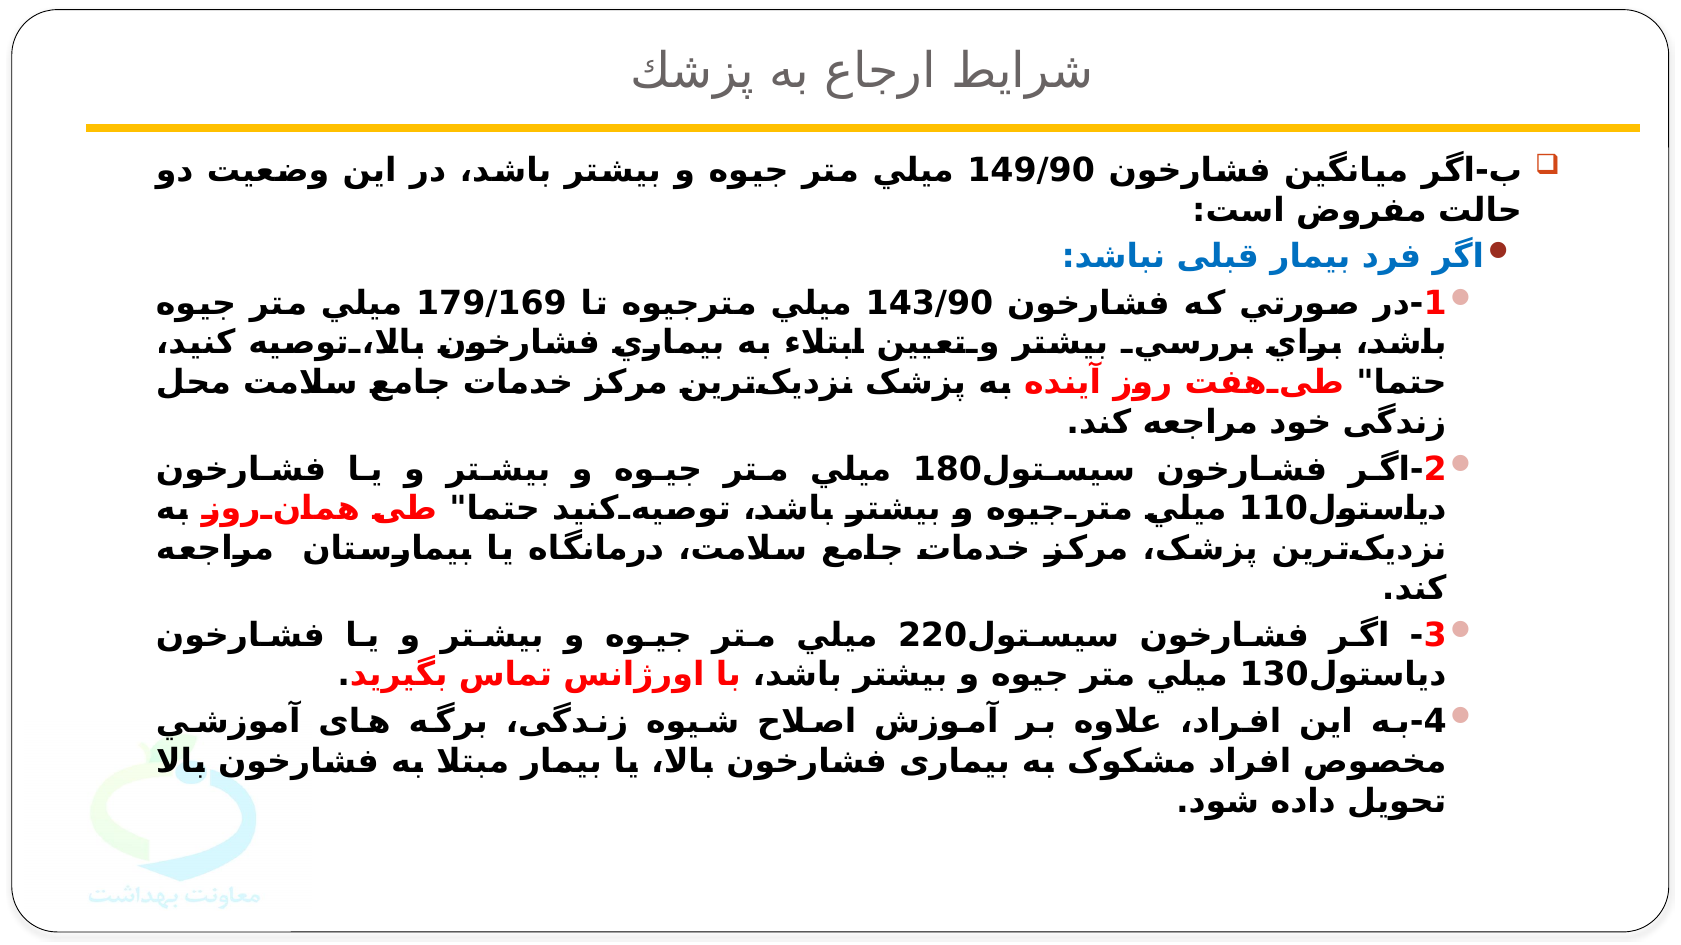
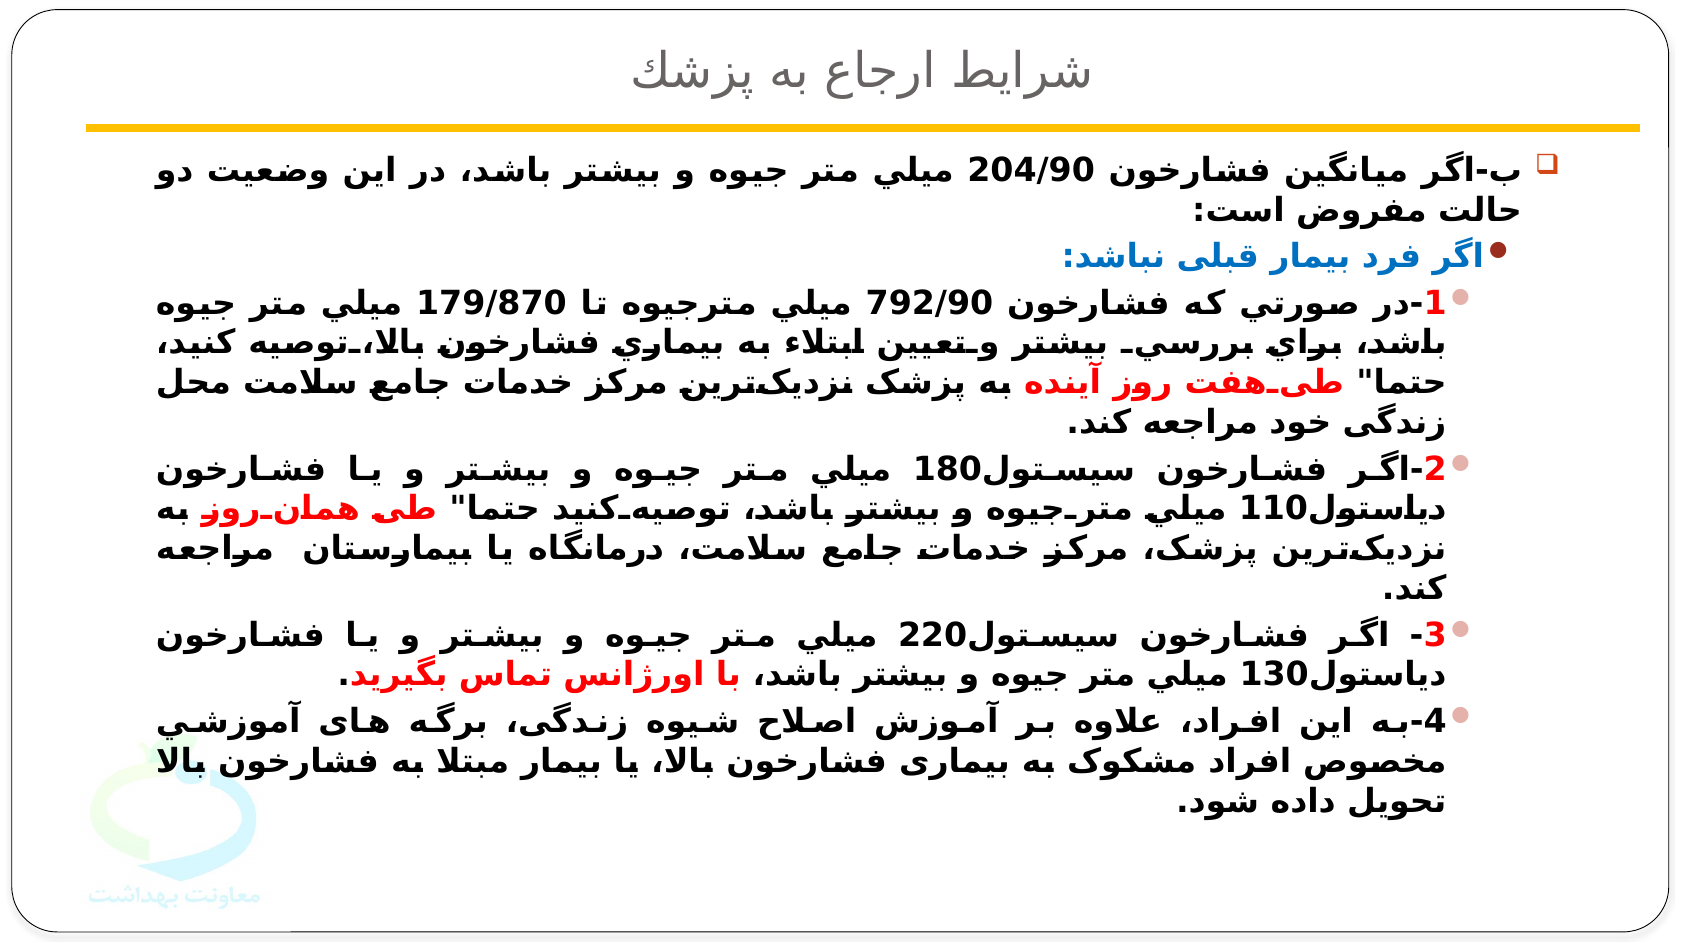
149/90: 149/90 -> 204/90 (1031, 170)
179/169: 179/169 -> 179/870 (491, 303)
143/90: 143/90 -> 792/90 (929, 303)
